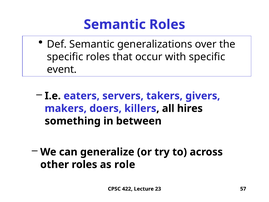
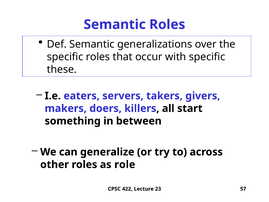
event: event -> these (62, 69)
hires: hires -> start (190, 108)
